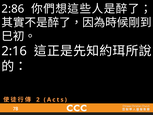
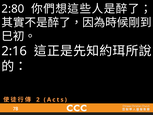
2:86: 2:86 -> 2:80 (13, 9)
